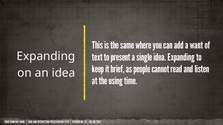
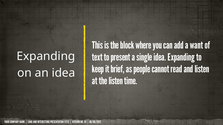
same: same -> block (127, 46)
the using: using -> listen (116, 81)
